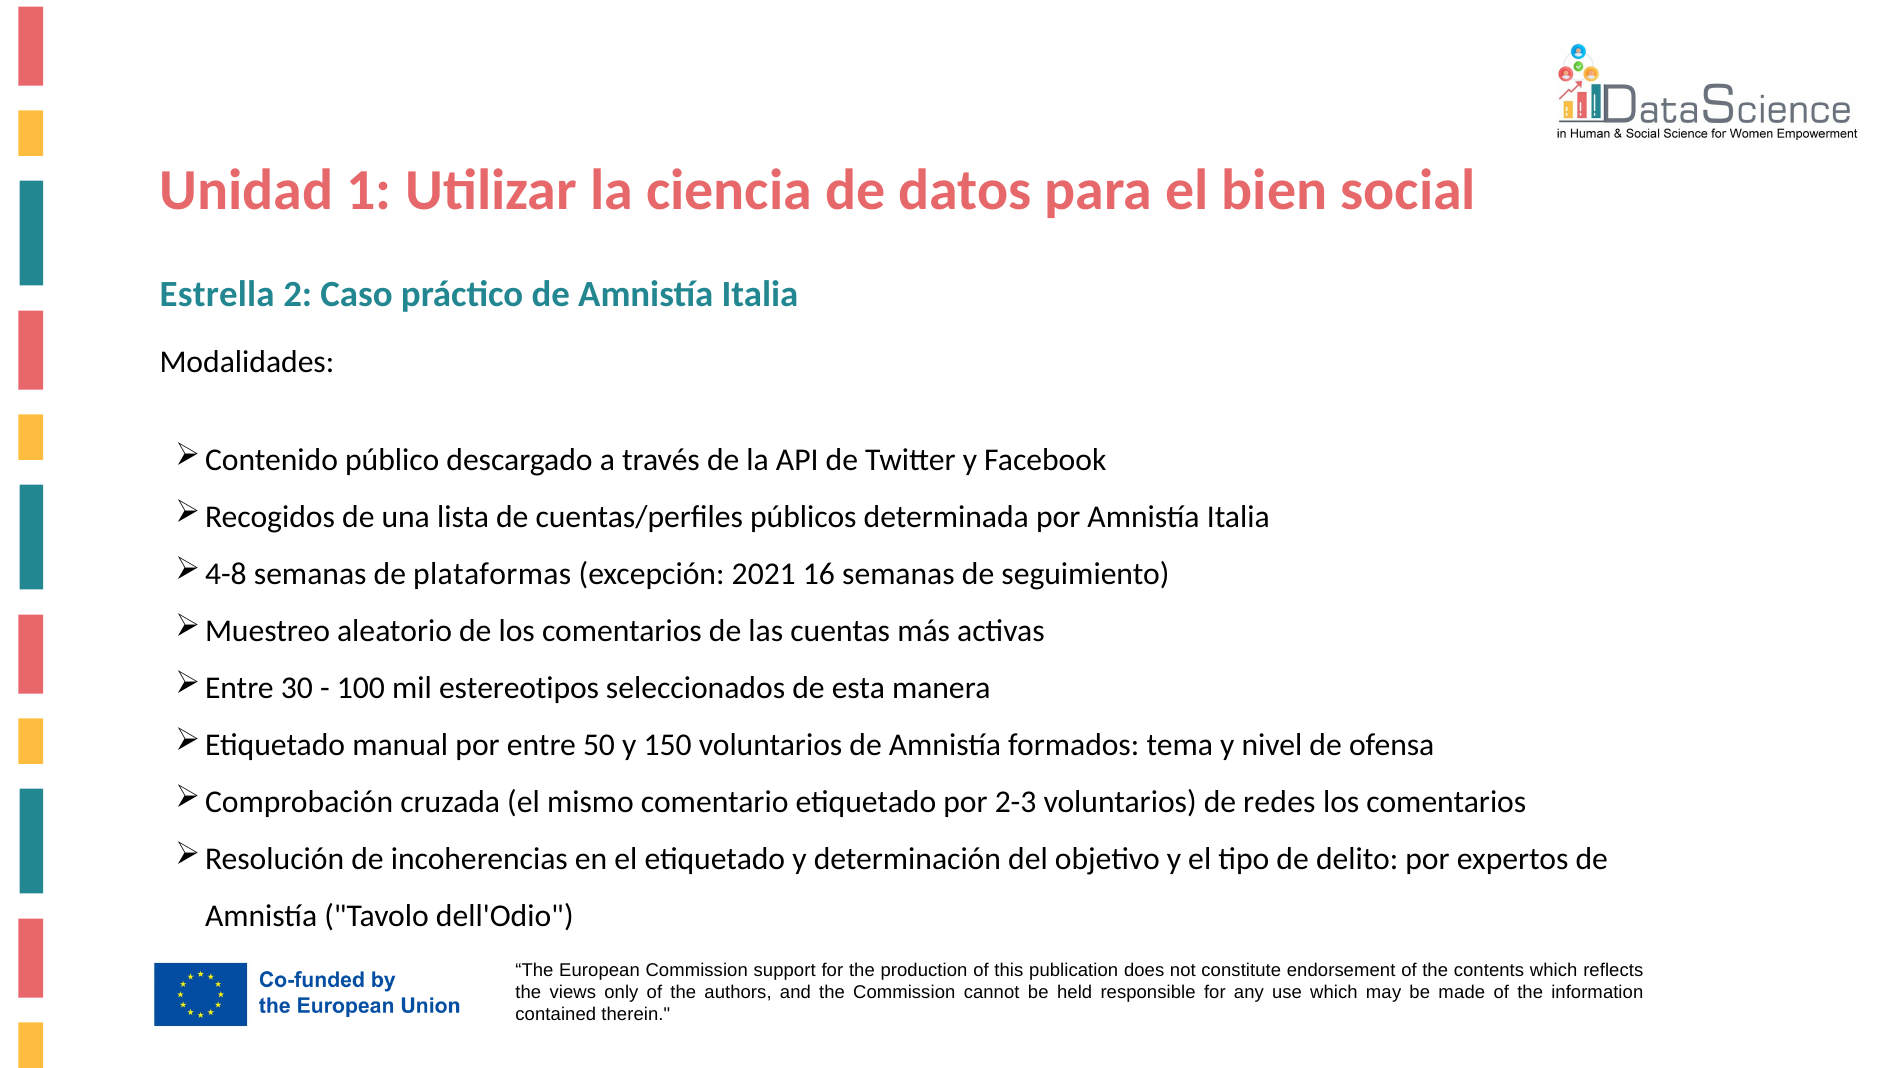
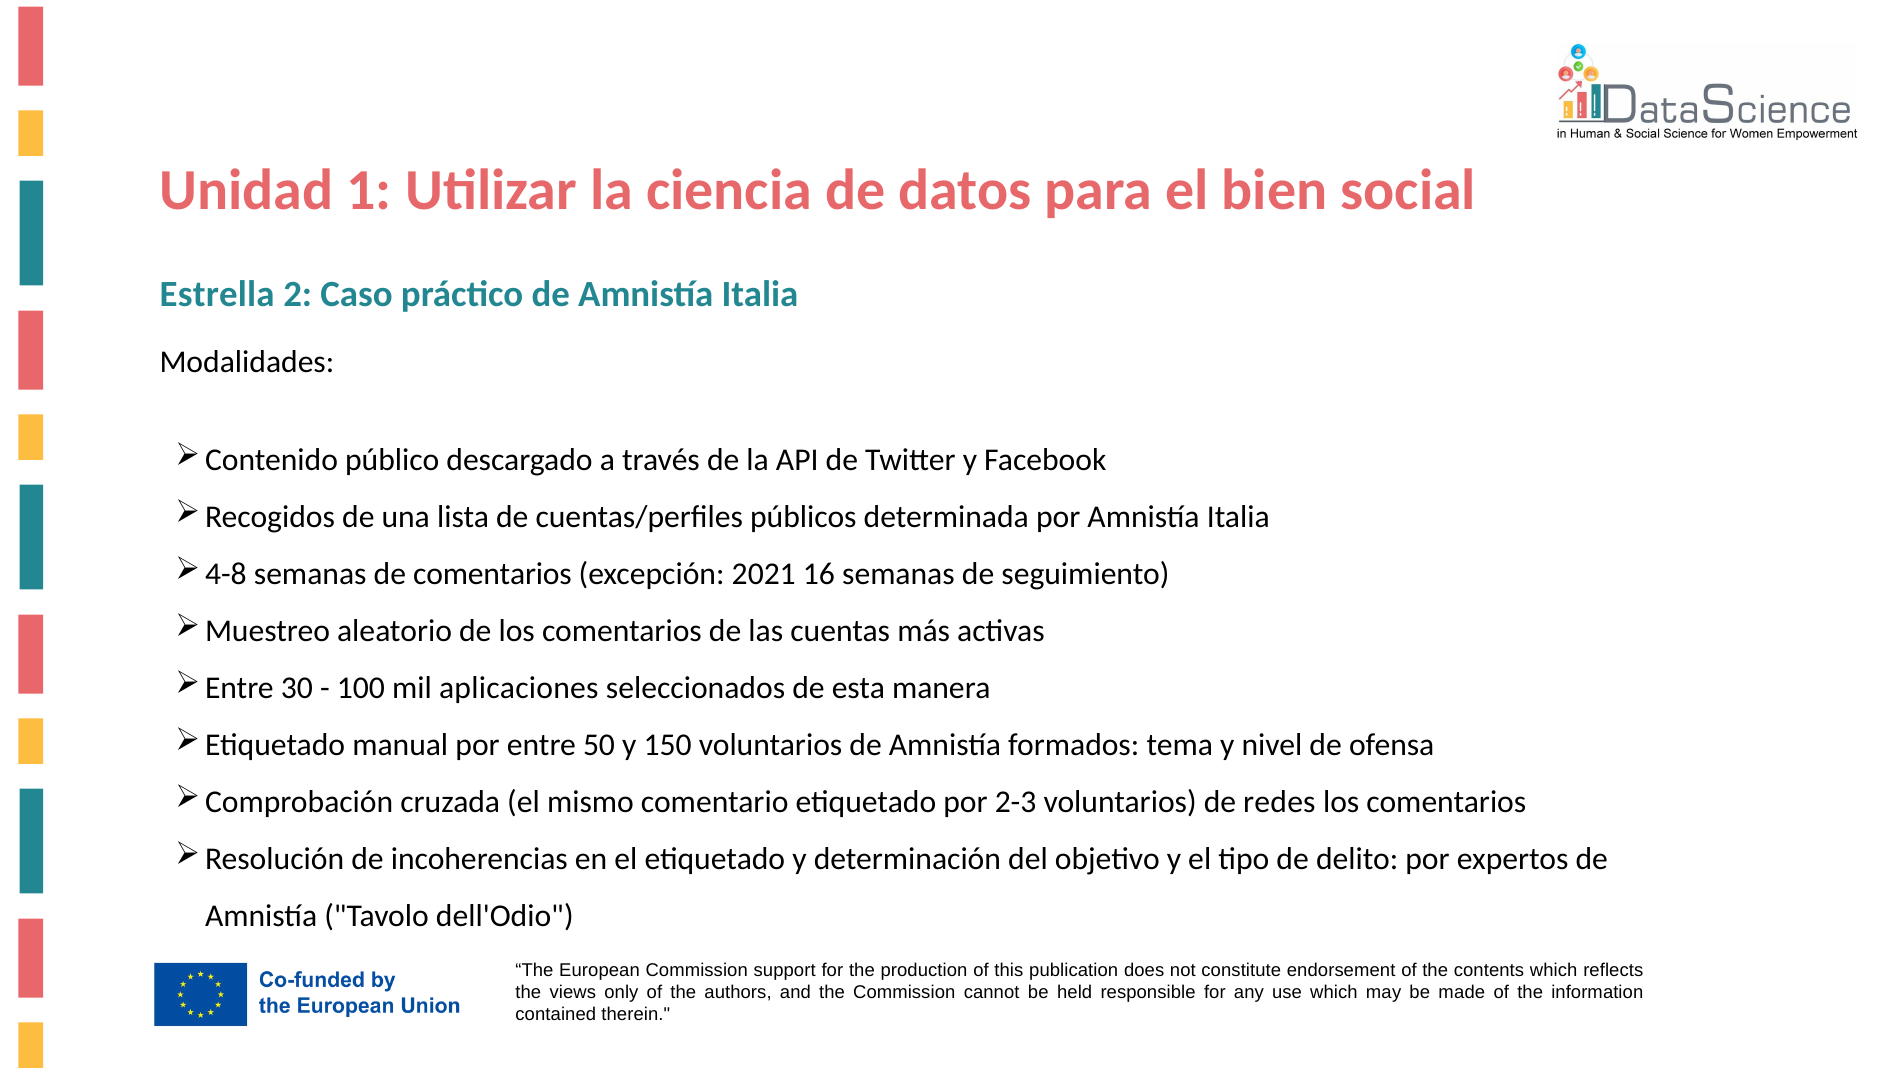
de plataformas: plataformas -> comentarios (492, 574)
estereotipos: estereotipos -> aplicaciones (519, 688)
